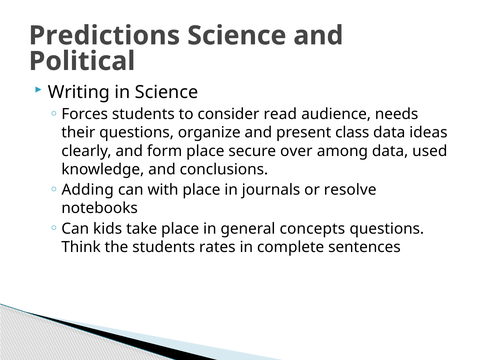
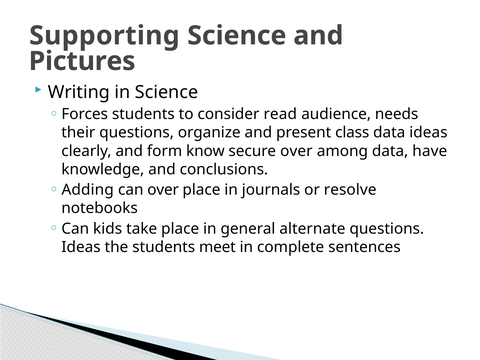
Predictions: Predictions -> Supporting (104, 36)
Political: Political -> Pictures (82, 61)
form place: place -> know (205, 151)
used: used -> have (430, 151)
can with: with -> over (163, 190)
concepts: concepts -> alternate (312, 229)
Think: Think -> Ideas (81, 247)
rates: rates -> meet (217, 247)
